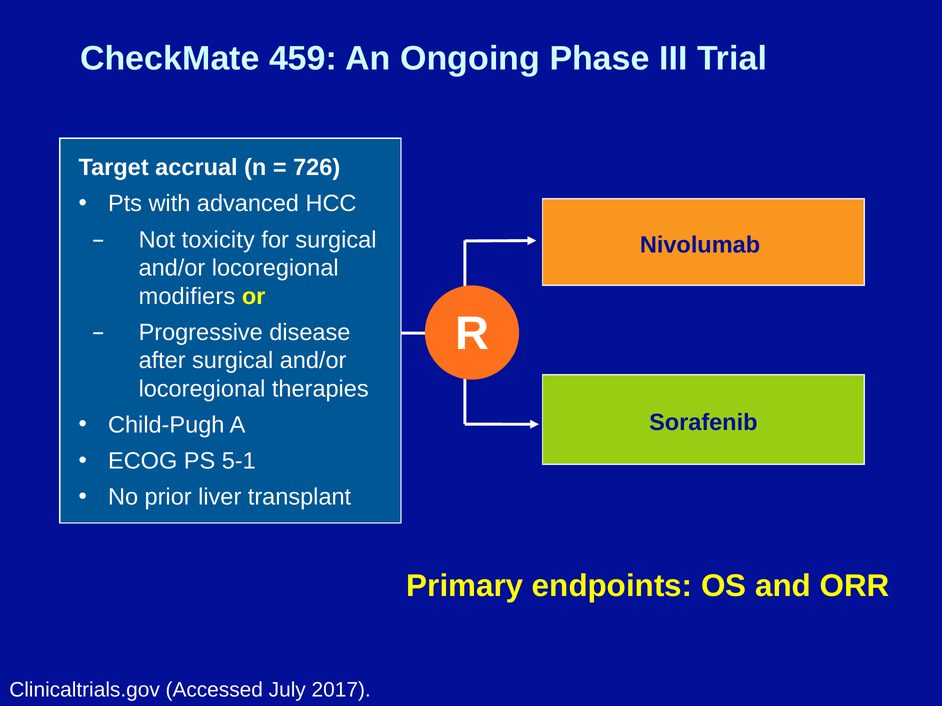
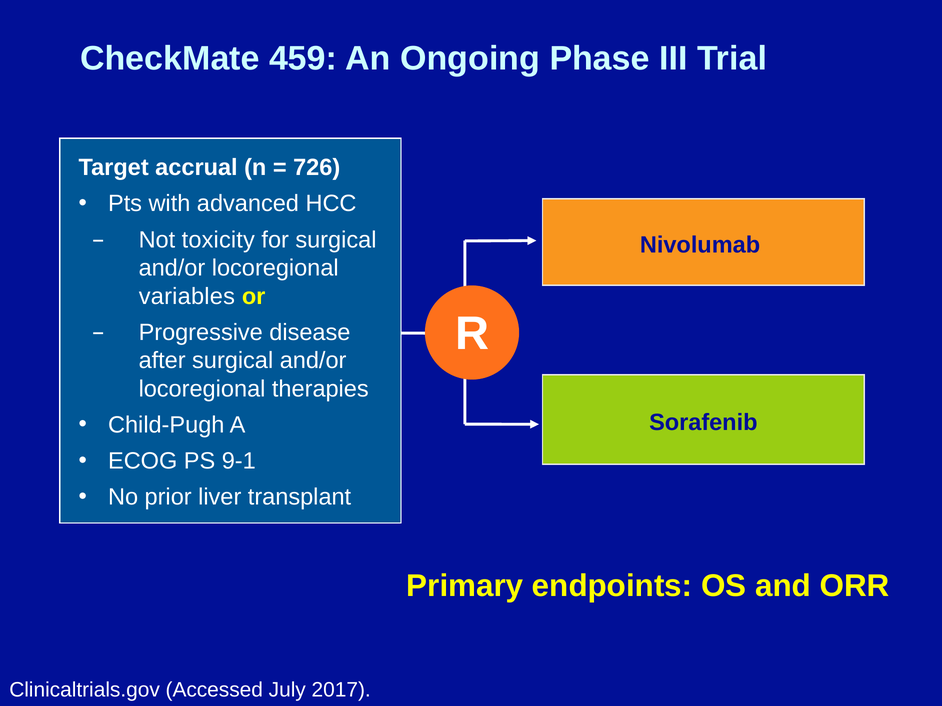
modifiers: modifiers -> variables (187, 296)
5-1: 5-1 -> 9-1 (239, 461)
